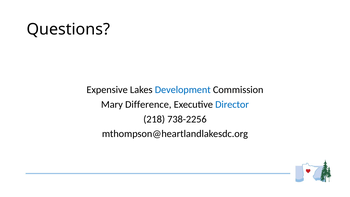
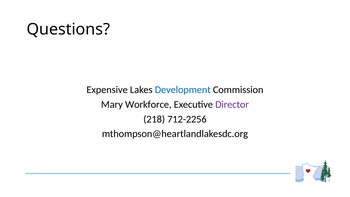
Difference: Difference -> Workforce (148, 104)
Director colour: blue -> purple (232, 104)
738-2256: 738-2256 -> 712-2256 (187, 119)
